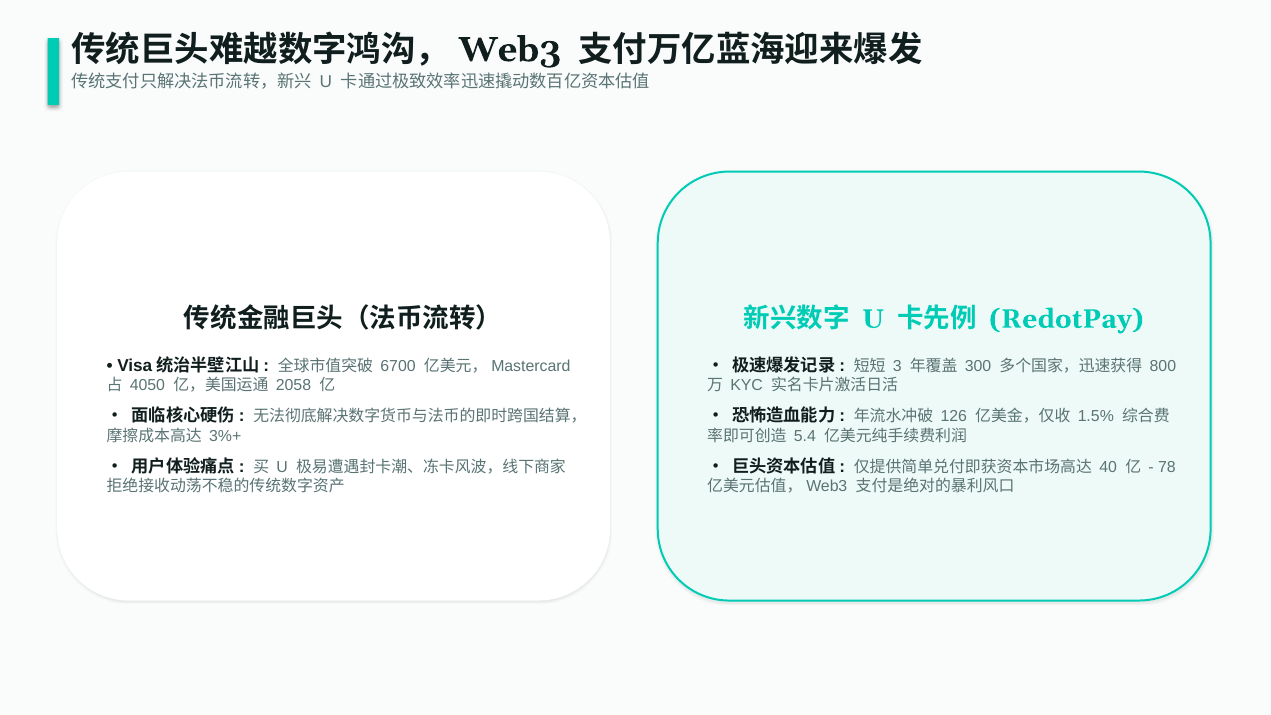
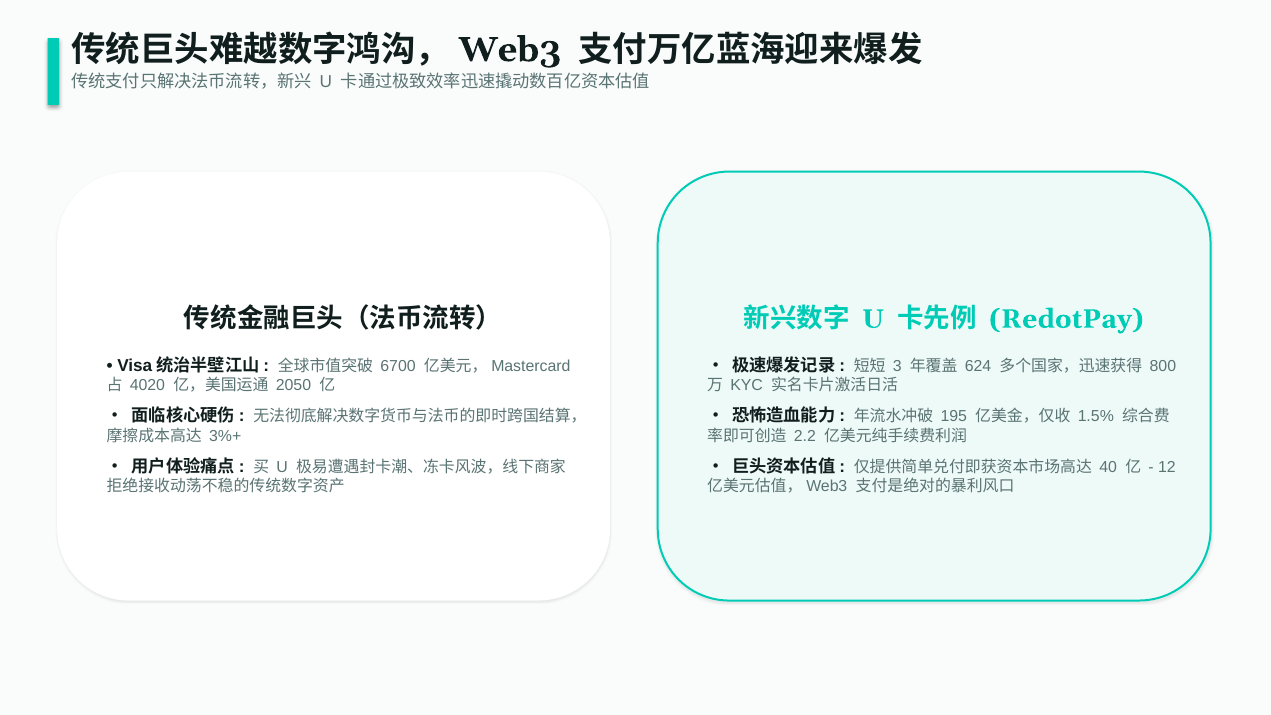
300: 300 -> 624 (978, 366)
4050: 4050 -> 4020 (147, 386)
2058: 2058 -> 2050 (293, 386)
126: 126 -> 195 (954, 417)
5.4: 5.4 -> 2.2 (805, 436)
78: 78 -> 12 (1167, 467)
